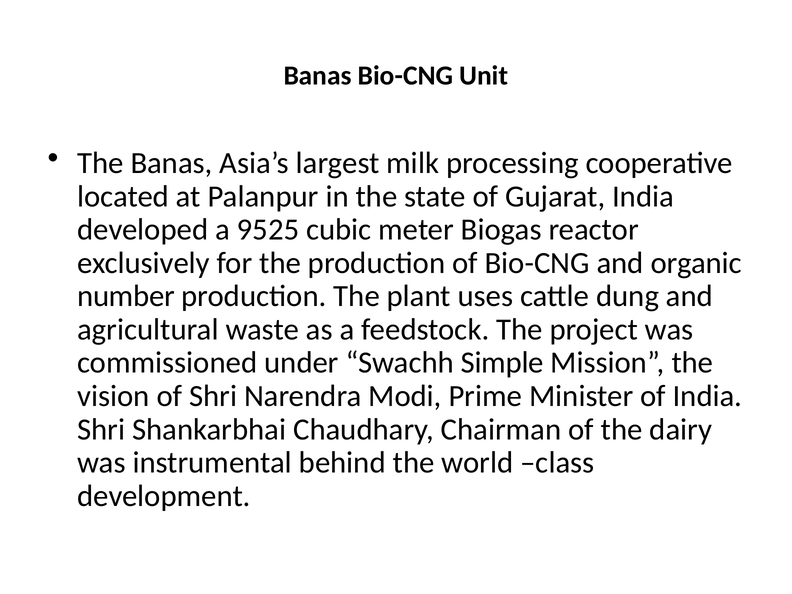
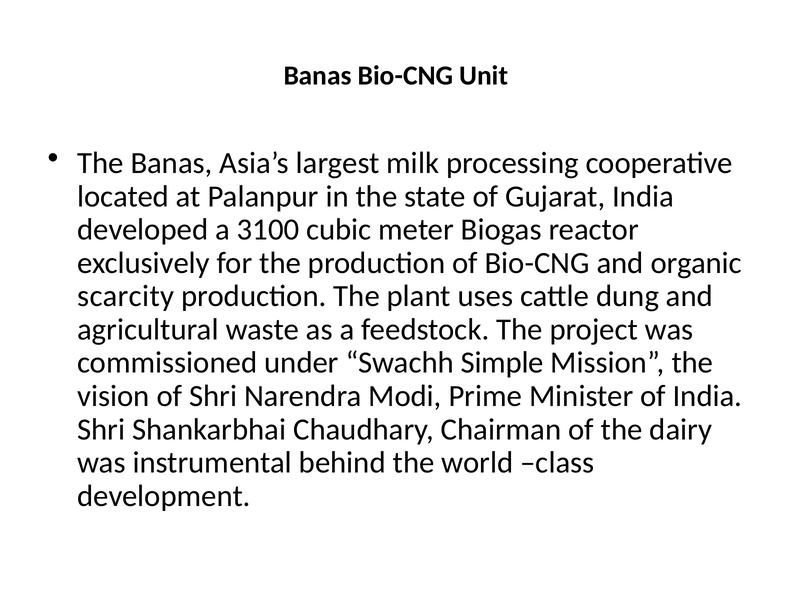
9525: 9525 -> 3100 (268, 230)
number: number -> scarcity (126, 296)
